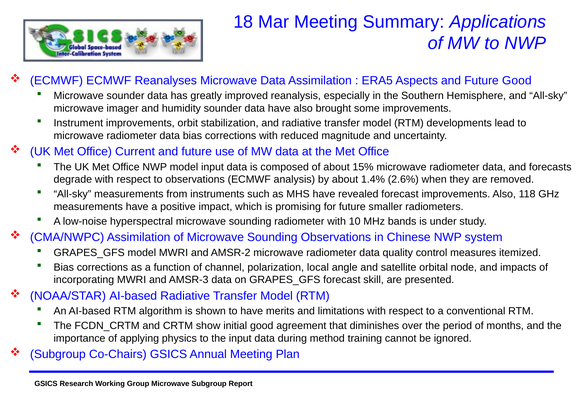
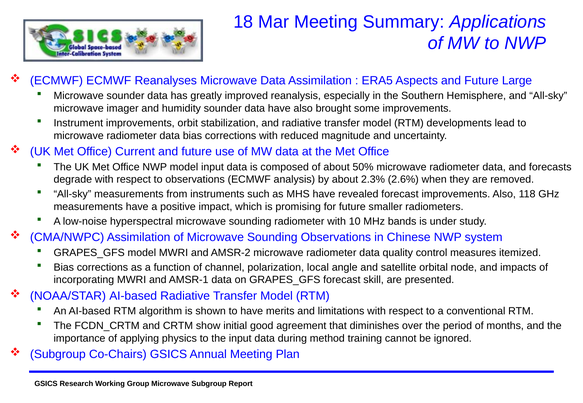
Future Good: Good -> Large (517, 81)
15%: 15% -> 50% (363, 167)
1.4%: 1.4% -> 2.3% (373, 180)
AMSR-3: AMSR-3 -> AMSR-1 (189, 280)
